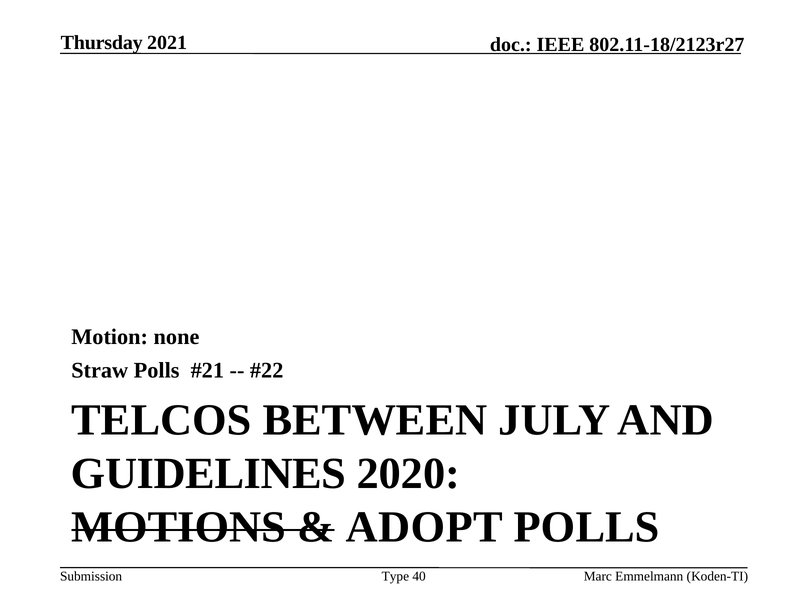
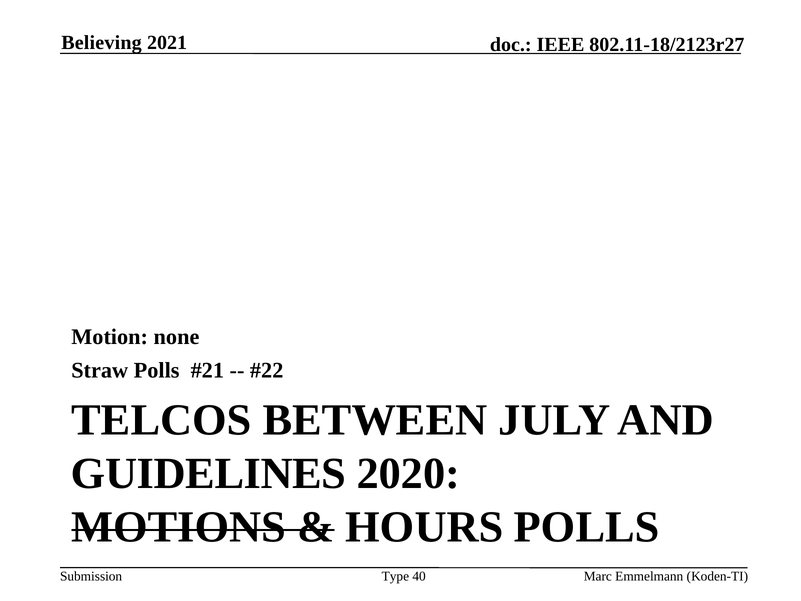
Thursday: Thursday -> Believing (101, 42)
ADOPT: ADOPT -> HOURS (424, 527)
